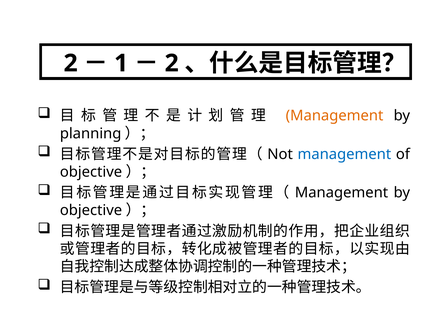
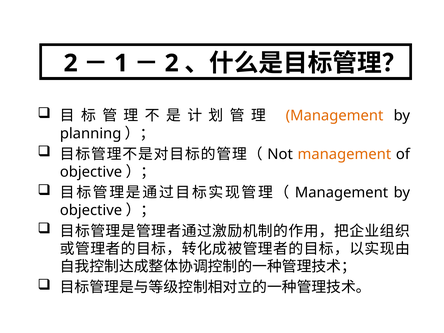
management colour: blue -> orange (344, 154)
